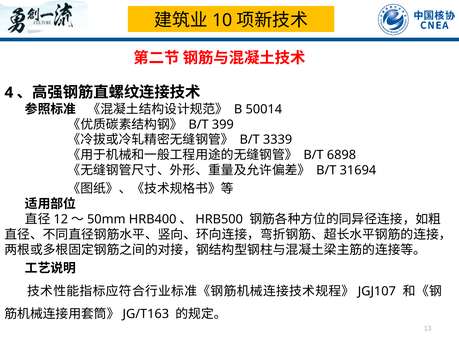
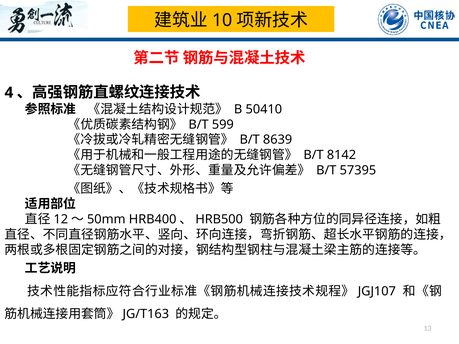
50014: 50014 -> 50410 (264, 109)
399: 399 -> 599 (223, 125)
3339: 3339 -> 8639 (278, 140)
6898: 6898 -> 8142 (341, 155)
31694: 31694 -> 57395 (358, 170)
